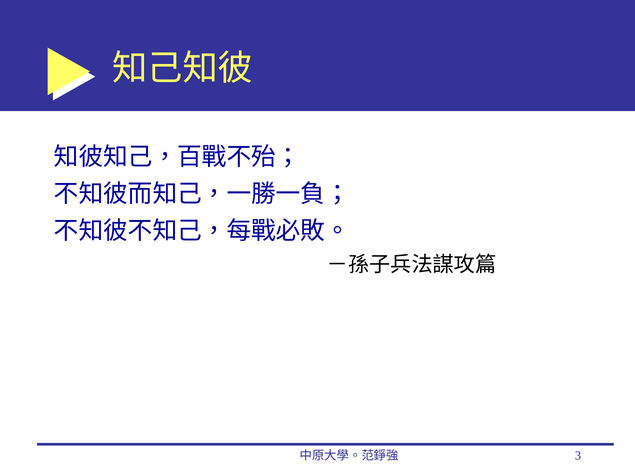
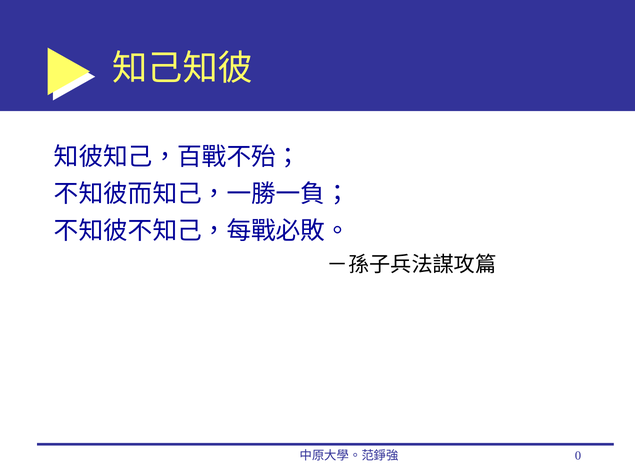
3: 3 -> 0 (578, 456)
